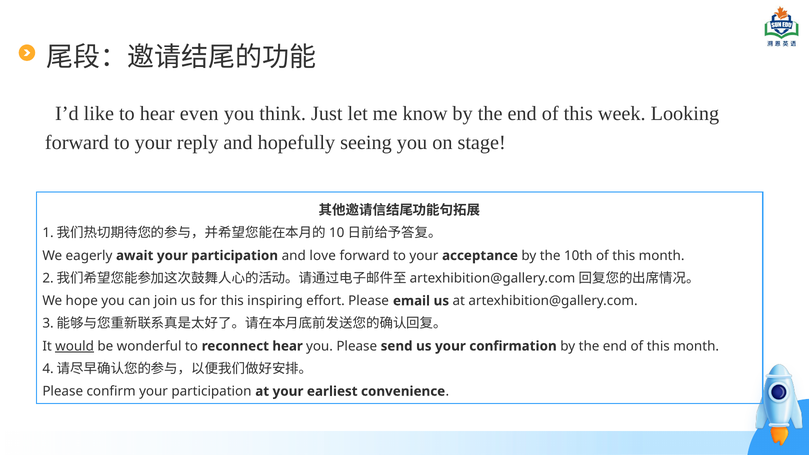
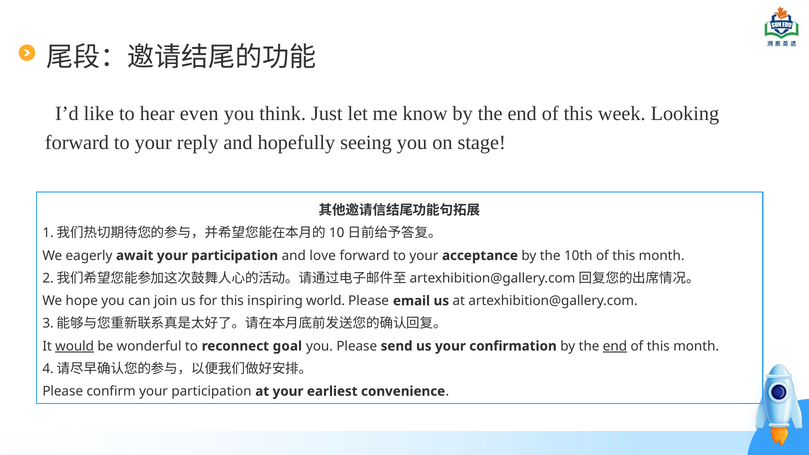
effort: effort -> world (326, 301)
reconnect hear: hear -> goal (287, 346)
end underline: none -> present (615, 346)
